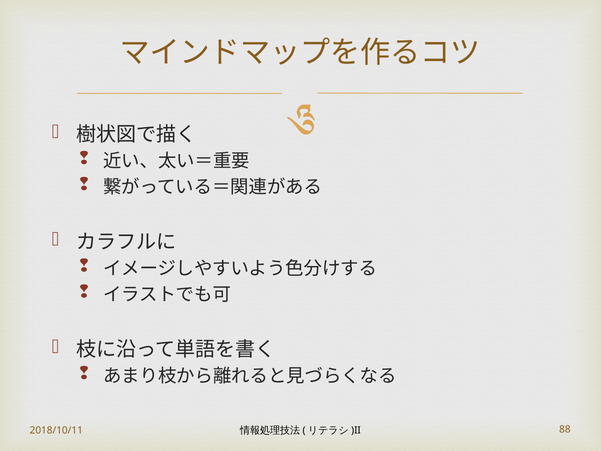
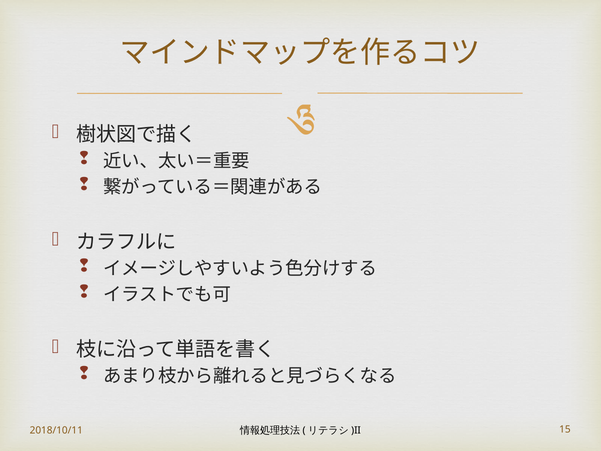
88: 88 -> 15 (565, 429)
